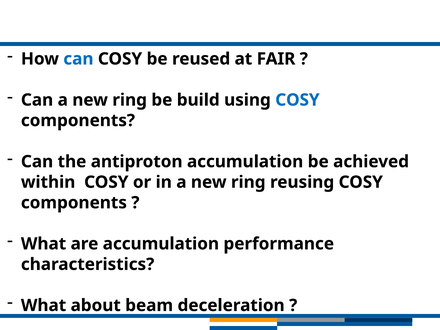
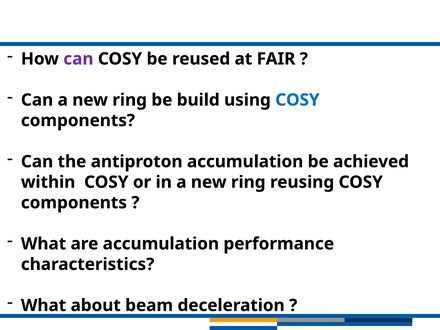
can colour: blue -> purple (78, 59)
